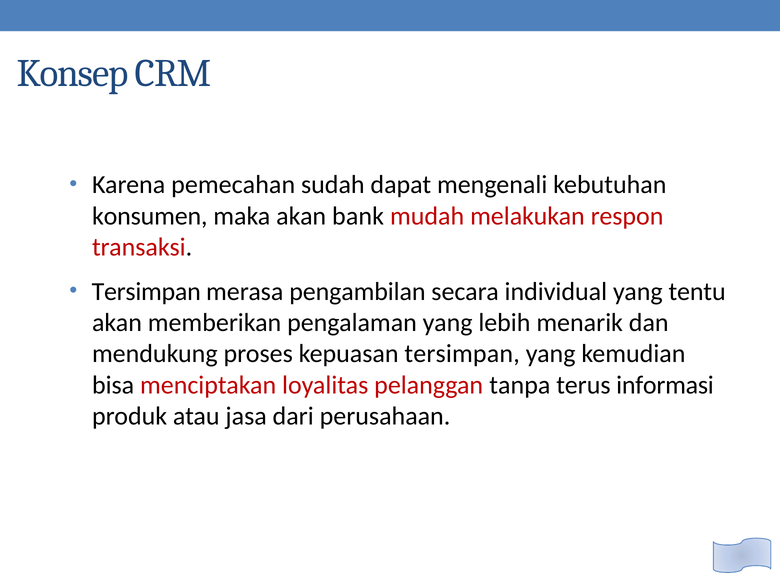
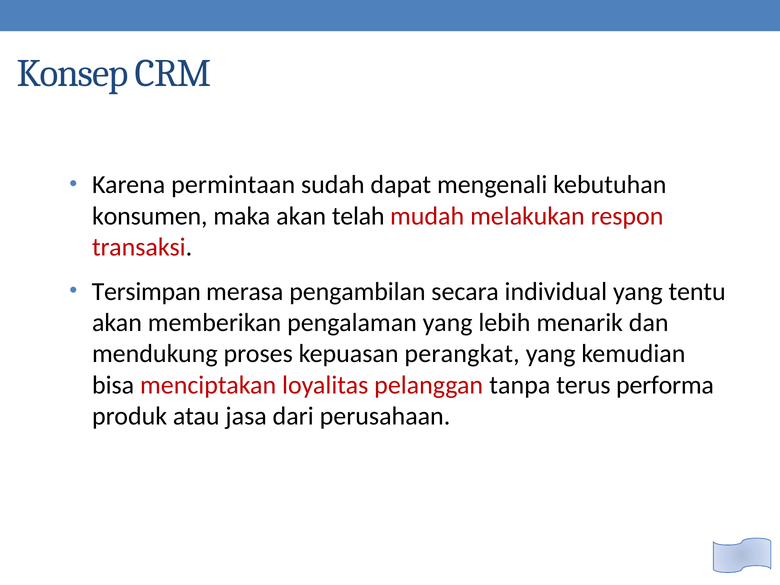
pemecahan: pemecahan -> permintaan (233, 185)
bank: bank -> telah (358, 216)
kepuasan tersimpan: tersimpan -> perangkat (462, 354)
informasi: informasi -> performa (665, 385)
